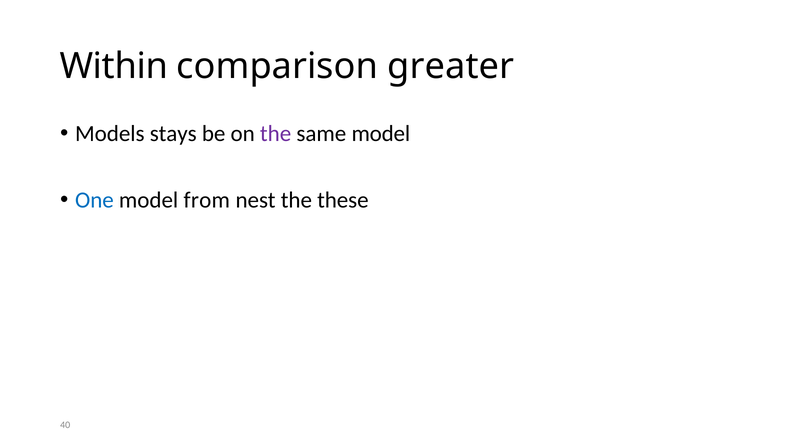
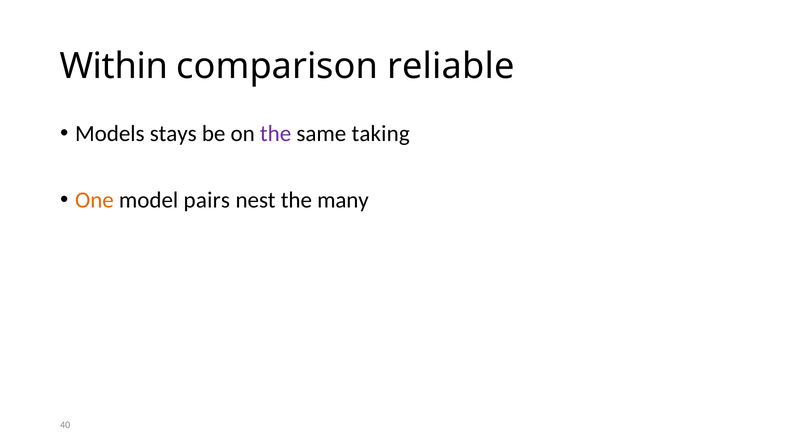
greater: greater -> reliable (451, 66)
same model: model -> taking (381, 134)
One colour: blue -> orange (94, 200)
from: from -> pairs (207, 200)
these: these -> many (343, 200)
